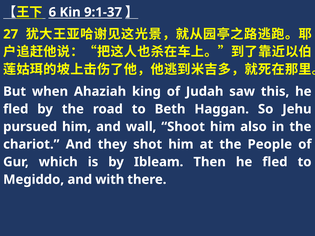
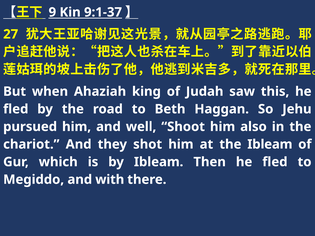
6: 6 -> 9 (52, 12)
wall: wall -> well (141, 127)
the People: People -> Ibleam (270, 144)
